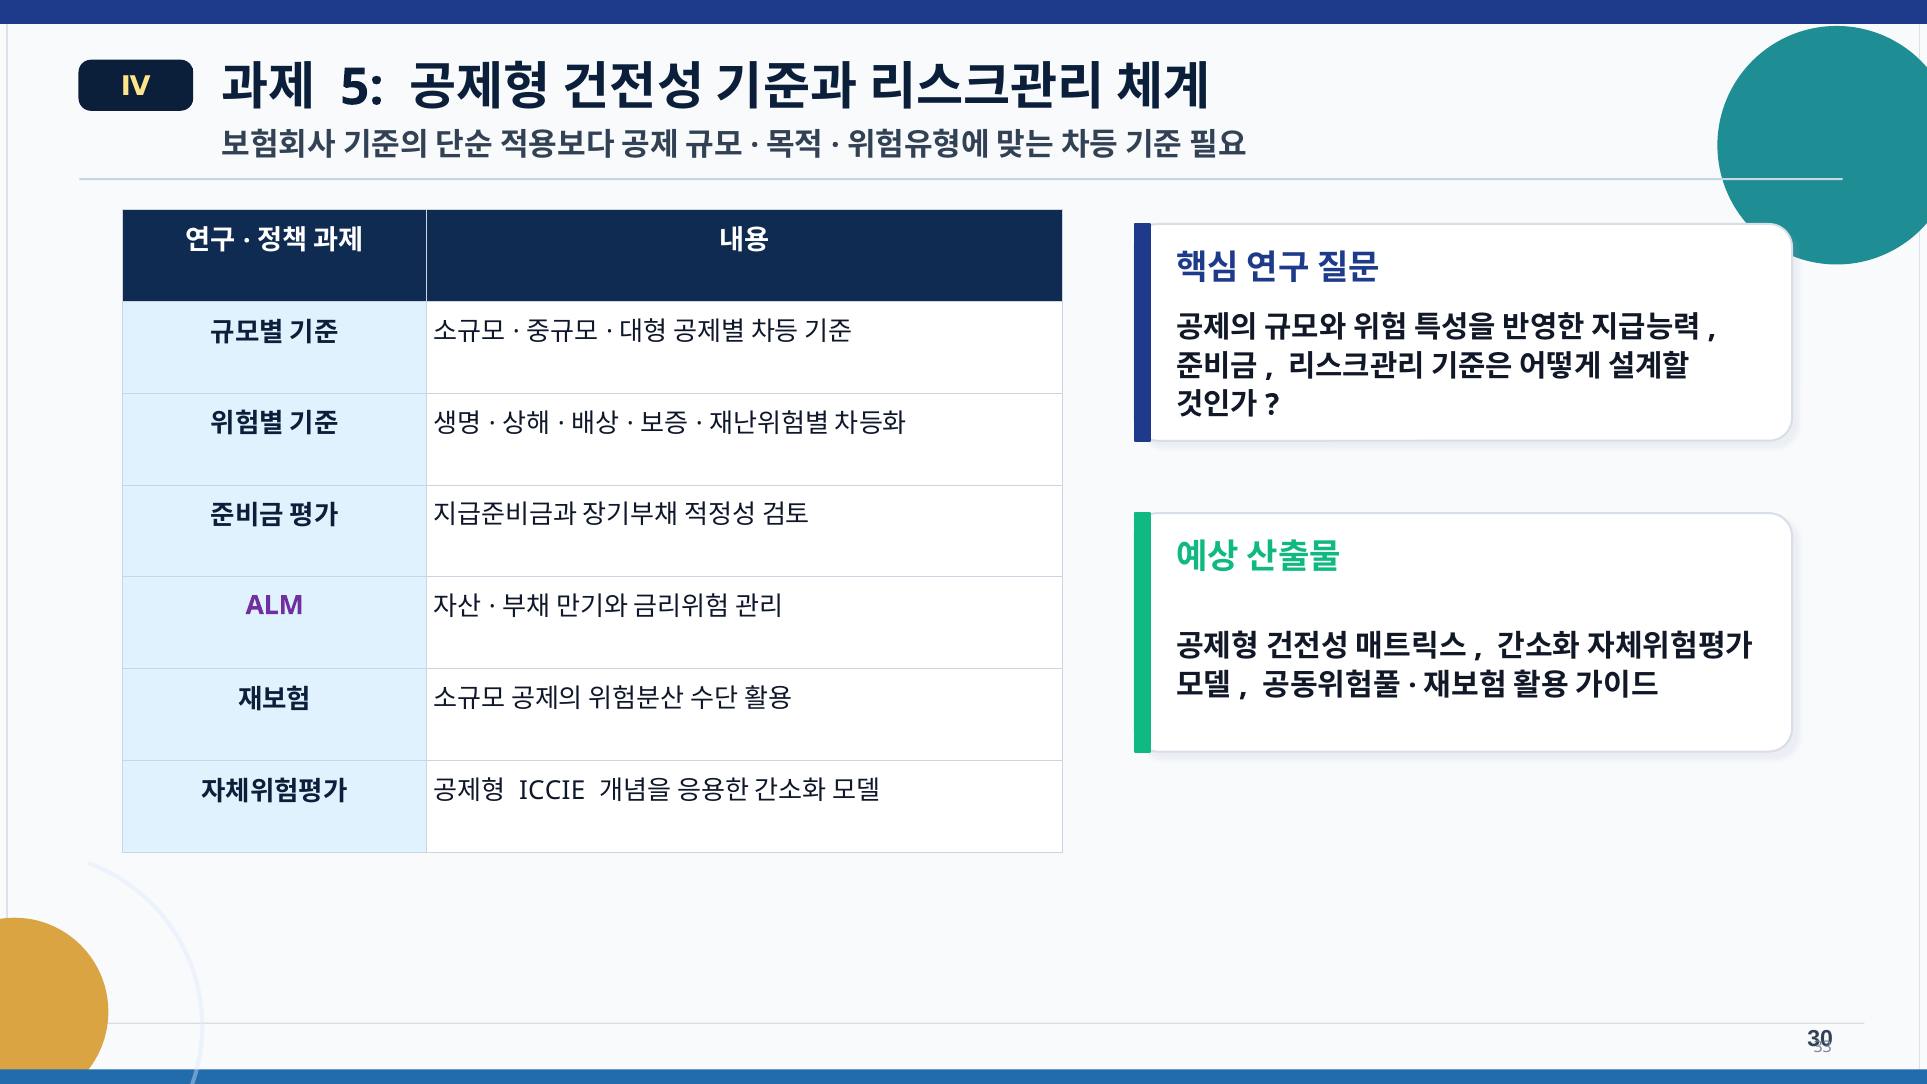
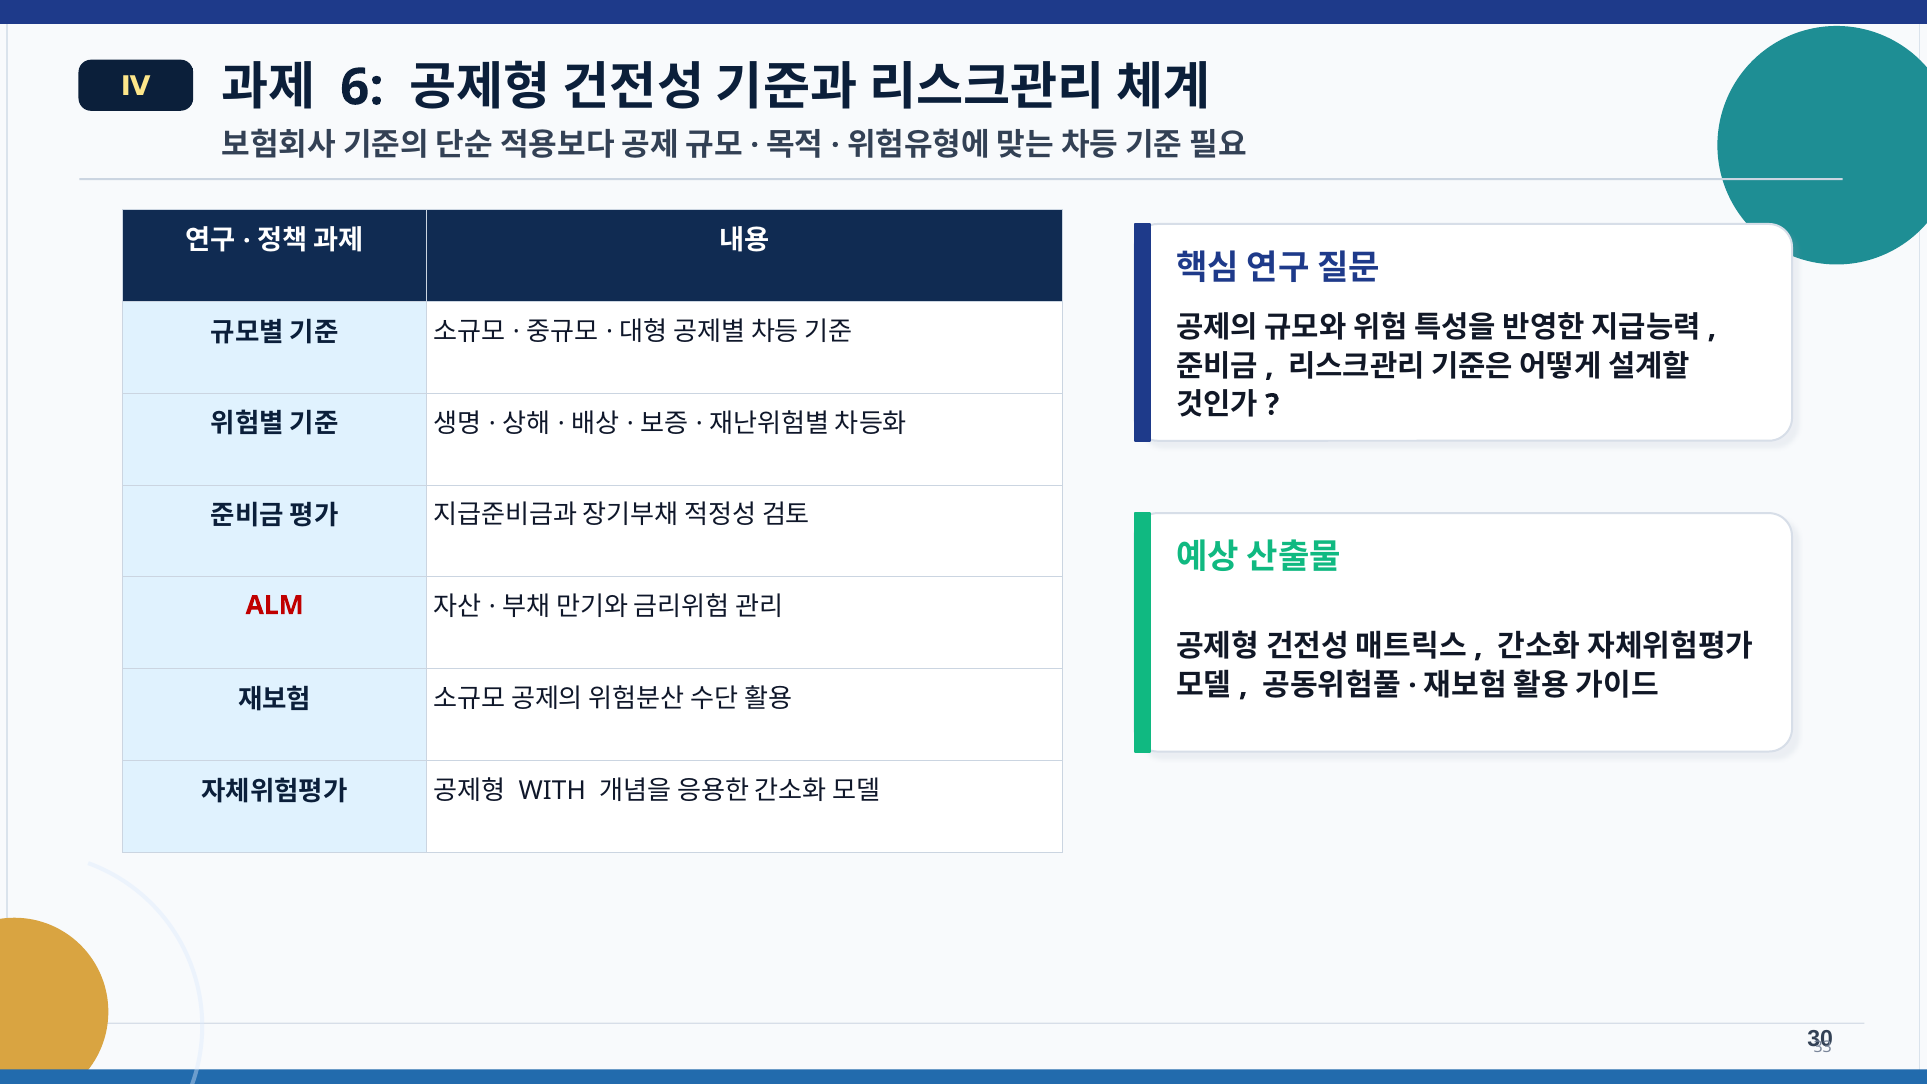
5: 5 -> 6 (362, 87)
ALM colour: purple -> red (275, 605)
ICCIE: ICCIE -> WITH (552, 791)
